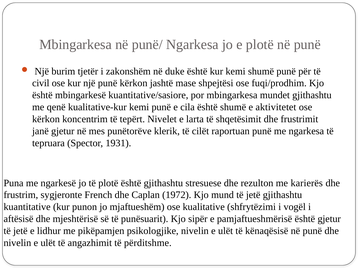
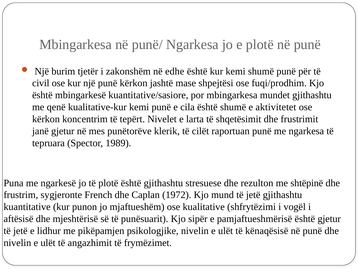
duke: duke -> edhe (175, 71)
1931: 1931 -> 1989 (118, 143)
karierës: karierës -> shtëpinë (307, 183)
përditshme: përditshme -> frymëzimet (148, 242)
